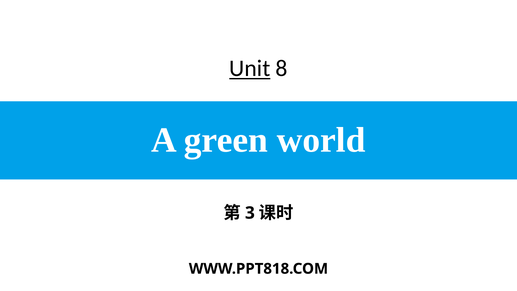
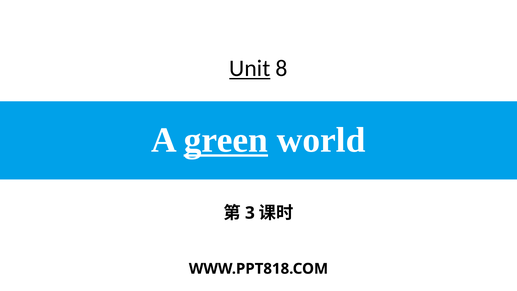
green underline: none -> present (226, 140)
